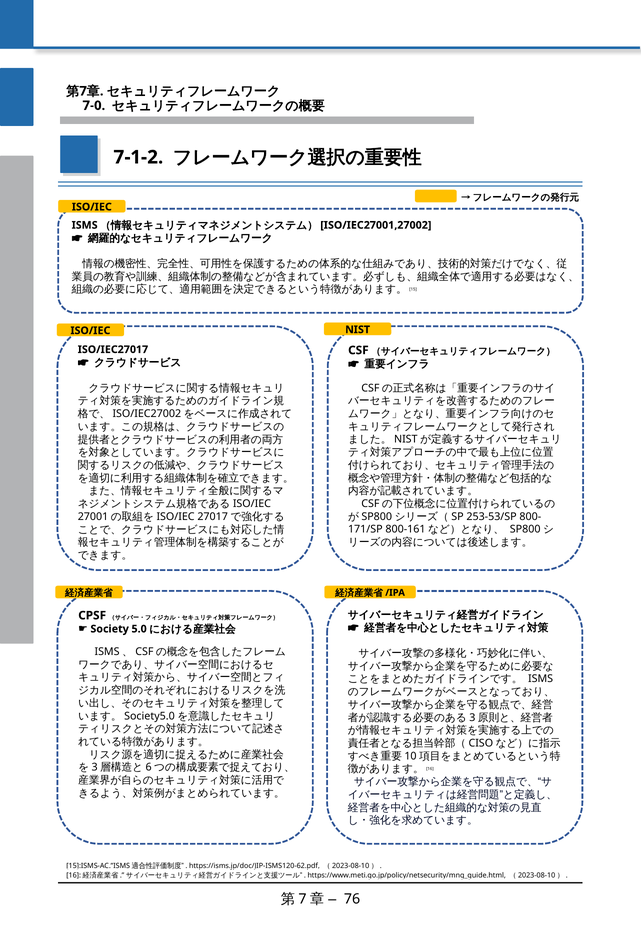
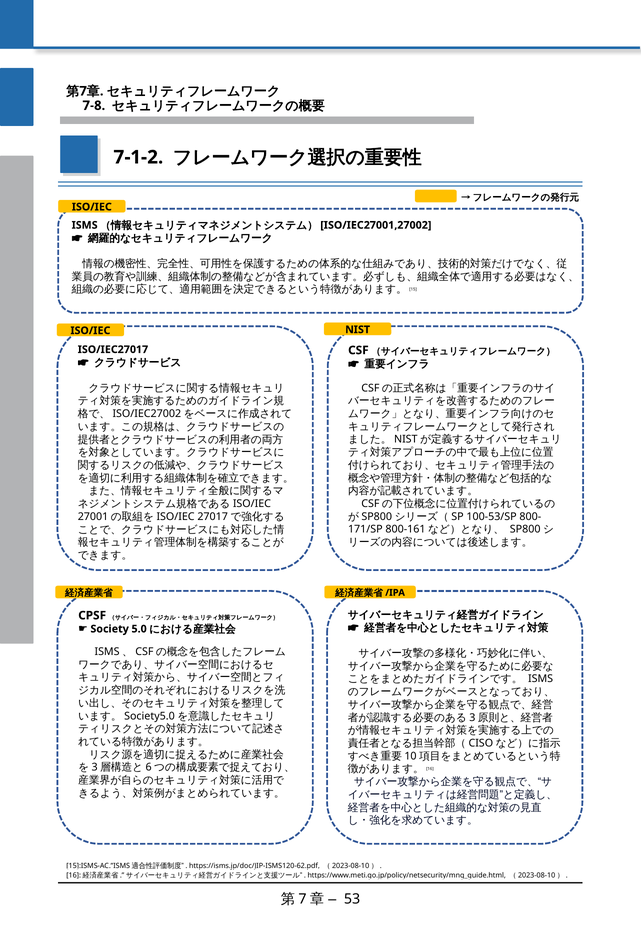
7-0: 7-0 -> 7-8 (94, 106)
253-53/SP: 253-53/SP -> 100-53/SP (492, 517)
76: 76 -> 53 (352, 899)
